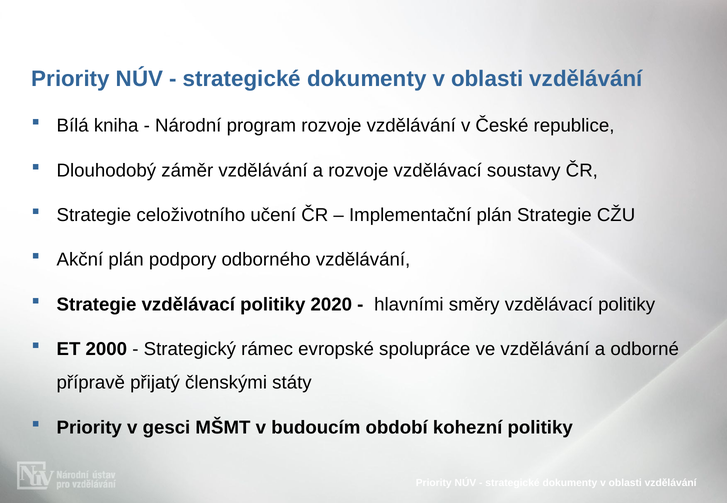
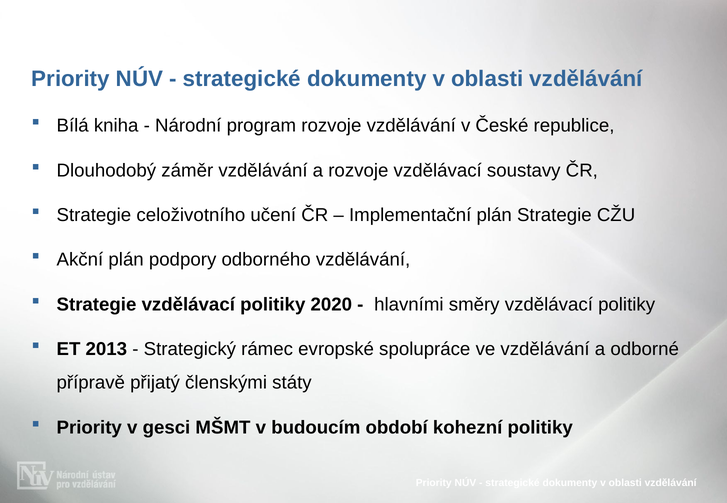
2000: 2000 -> 2013 (106, 349)
